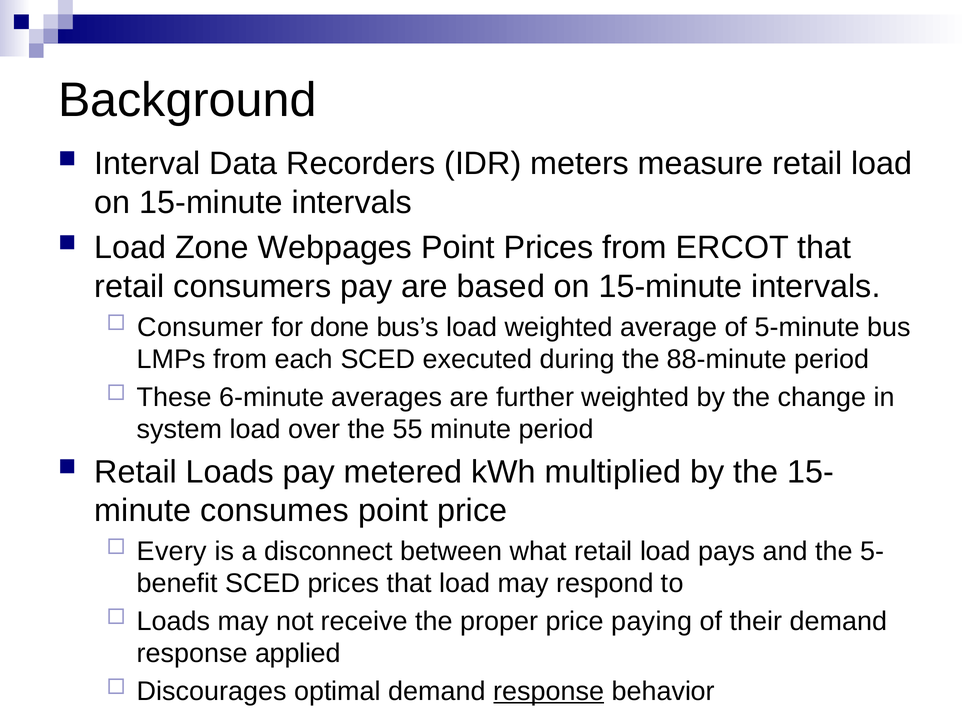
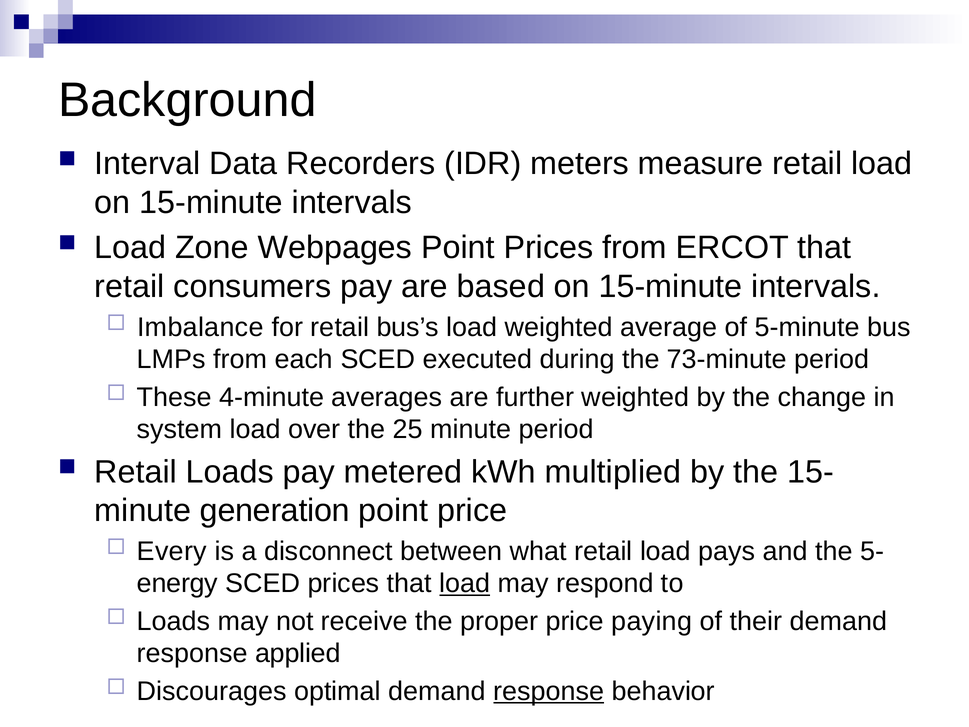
Consumer: Consumer -> Imbalance (200, 327)
for done: done -> retail (340, 327)
88-minute: 88-minute -> 73-minute (727, 359)
6-minute: 6-minute -> 4-minute (272, 397)
55: 55 -> 25 (408, 429)
consumes: consumes -> generation (275, 510)
benefit: benefit -> energy (177, 583)
load underline: none -> present (465, 583)
